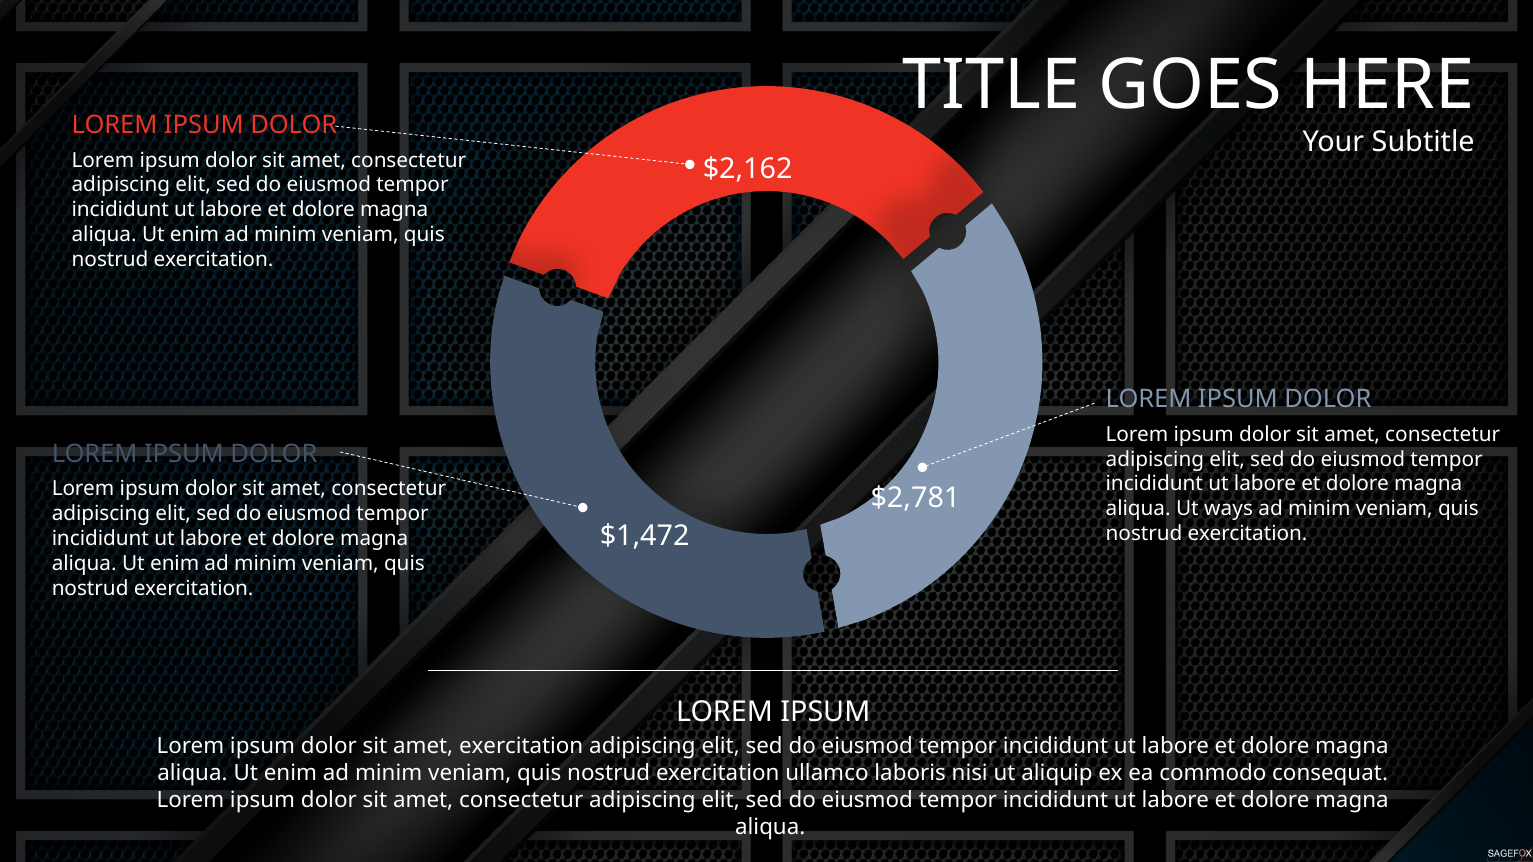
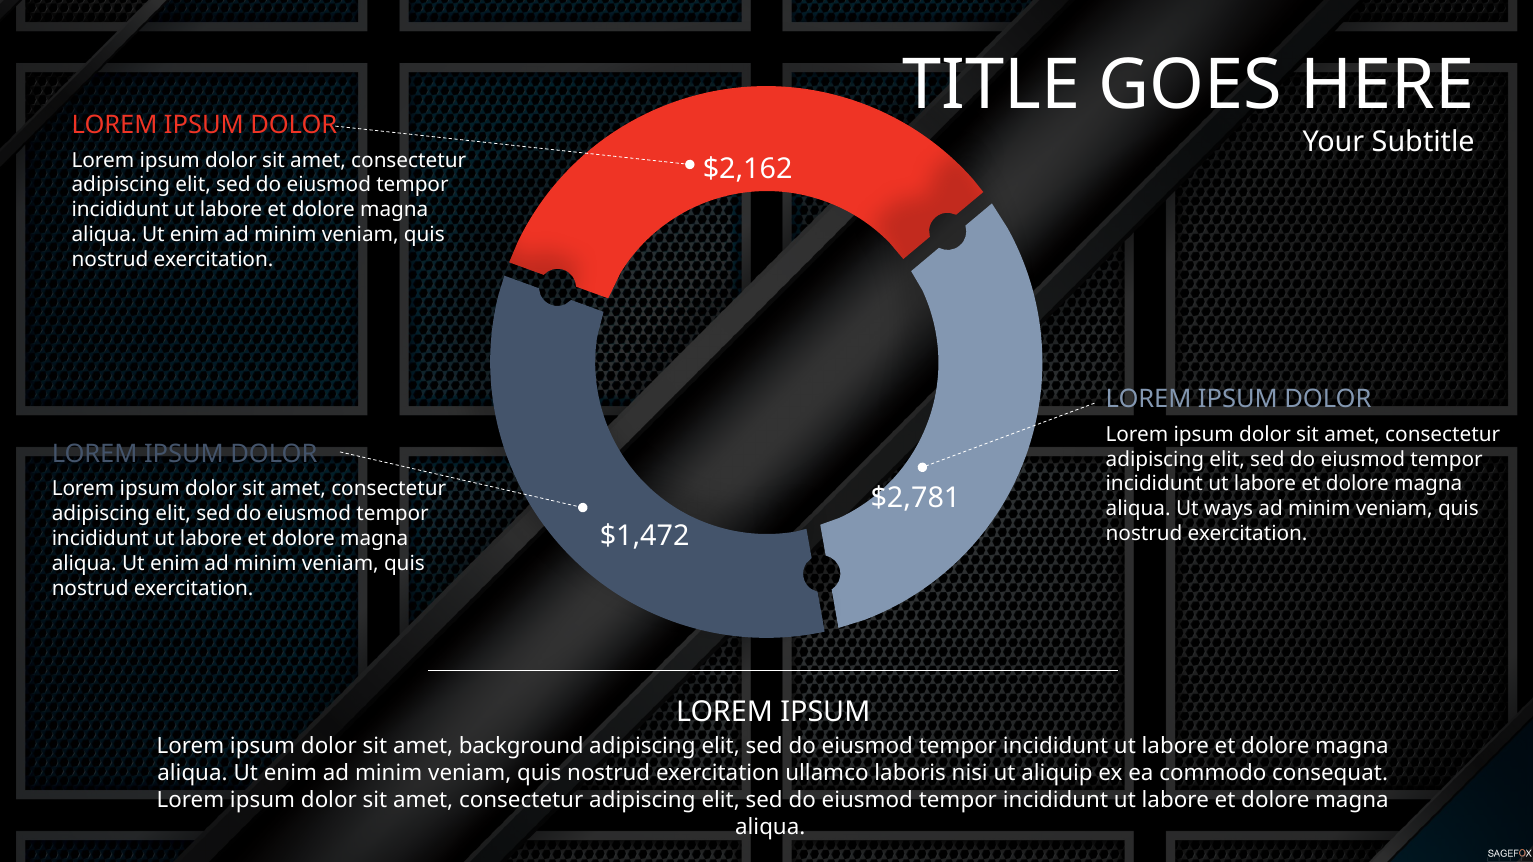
amet exercitation: exercitation -> background (521, 747)
